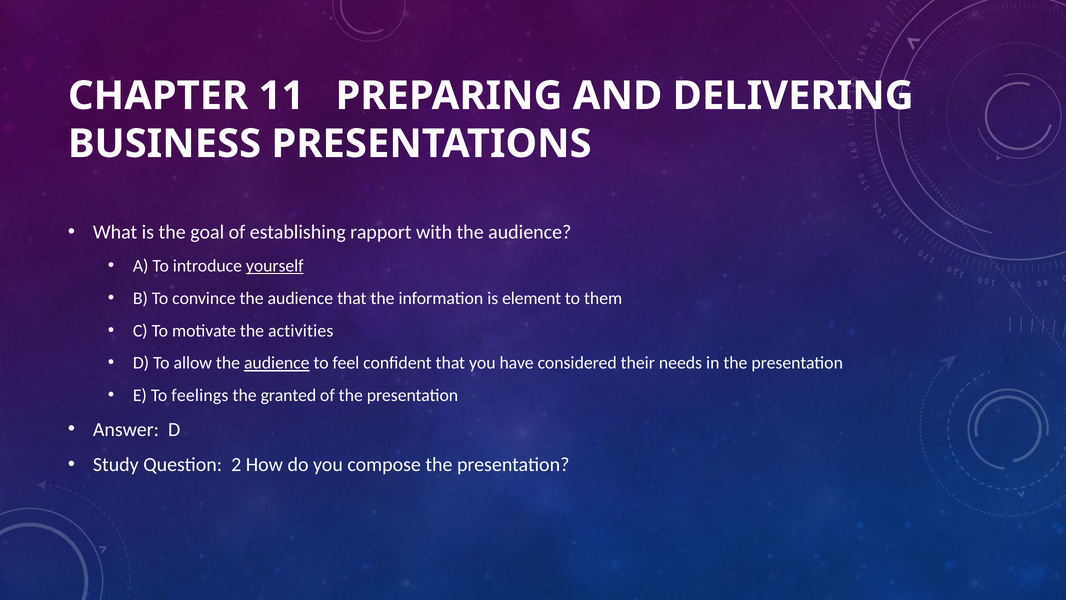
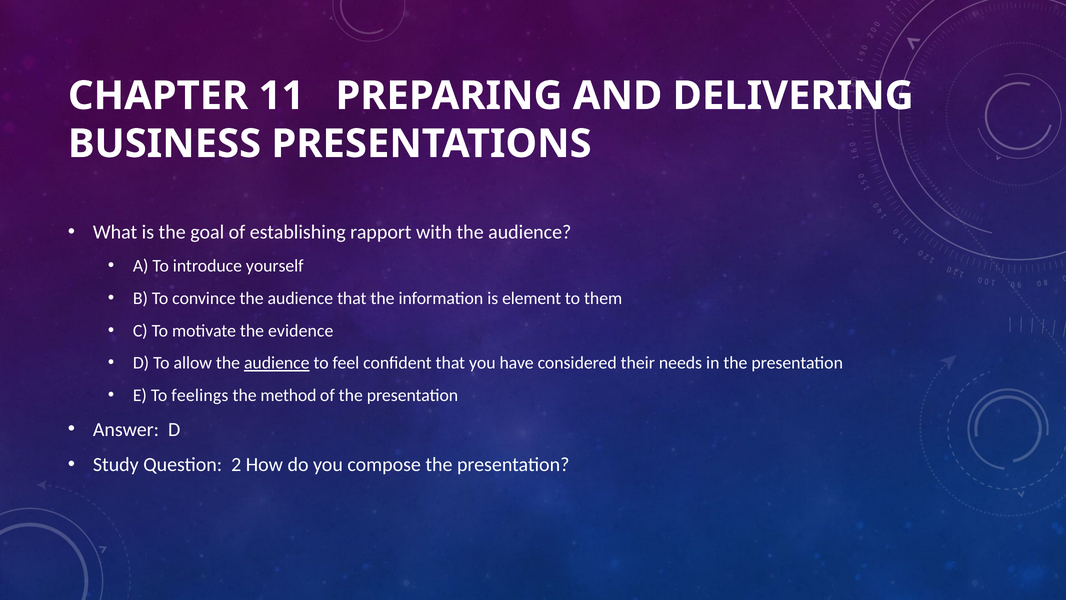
yourself underline: present -> none (275, 266)
activities: activities -> evidence (301, 330)
granted: granted -> method (288, 395)
